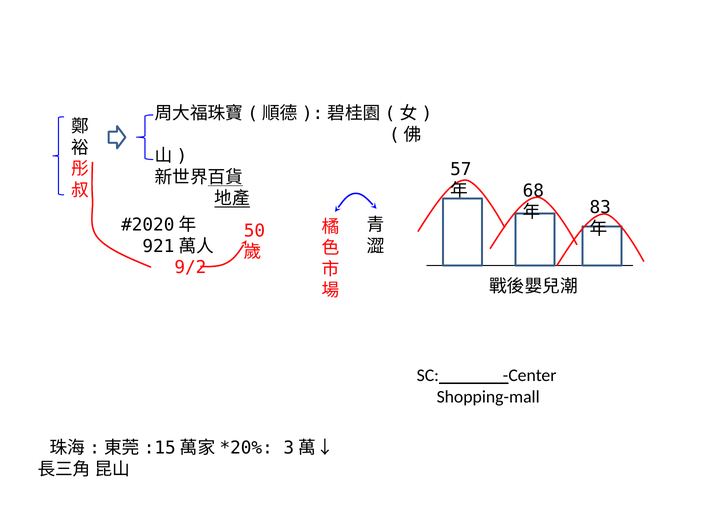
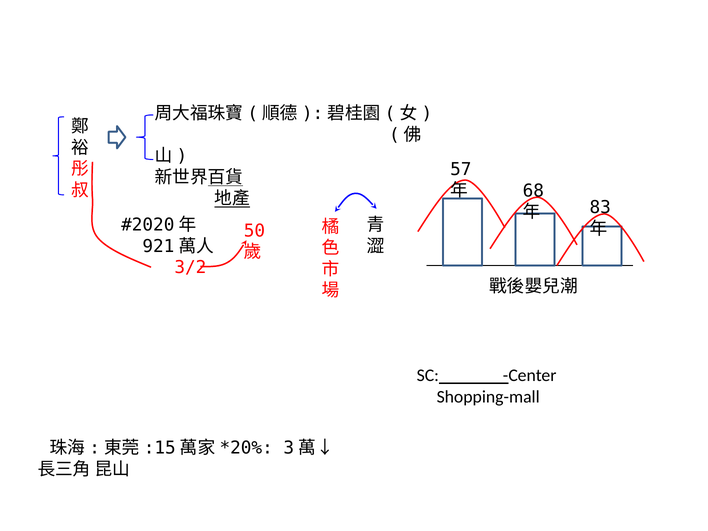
9/2: 9/2 -> 3/2 (190, 268)
